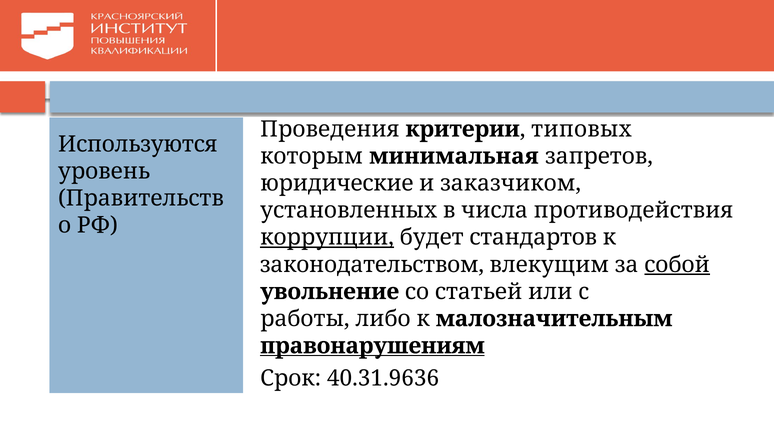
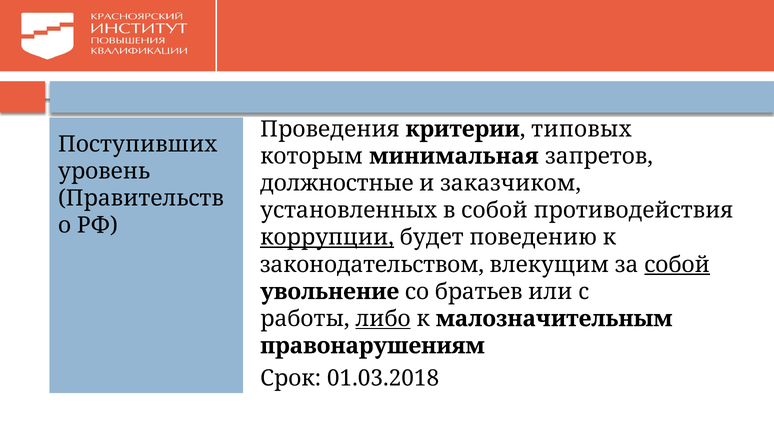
Используются: Используются -> Поступивших (138, 144)
юридические: юридические -> должностные (337, 183)
в числа: числа -> собой (494, 211)
стандартов: стандартов -> поведению (533, 238)
статьей: статьей -> братьев (479, 292)
либо underline: none -> present (383, 319)
правонарушениям underline: present -> none (372, 346)
40.31.9636: 40.31.9636 -> 01.03.2018 (383, 379)
